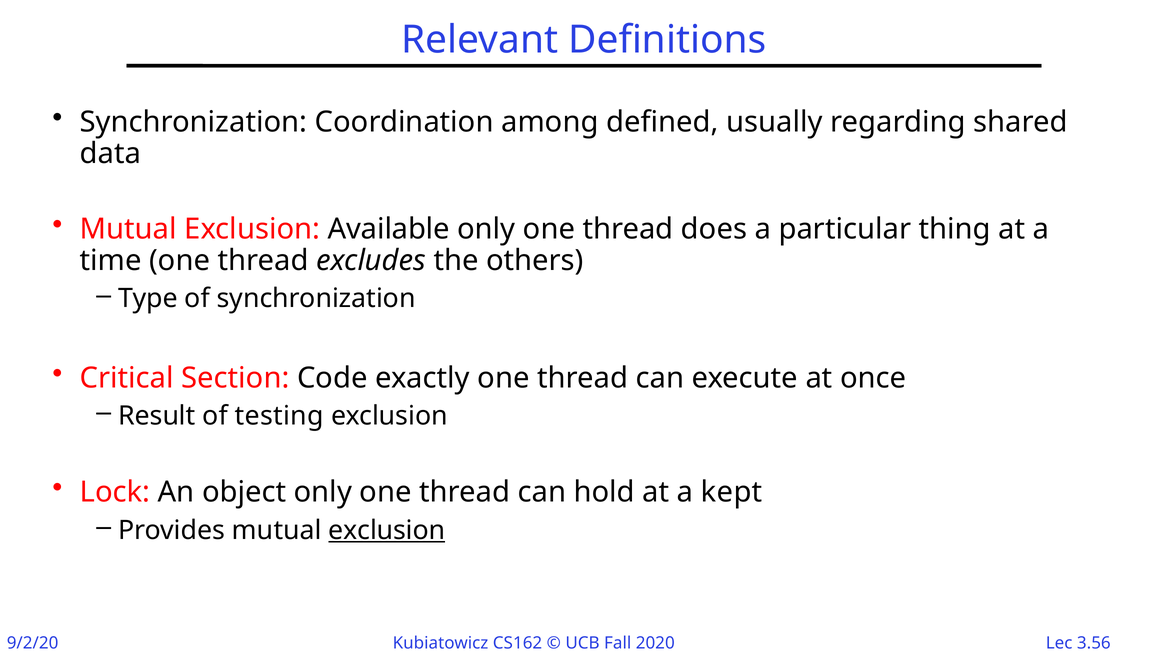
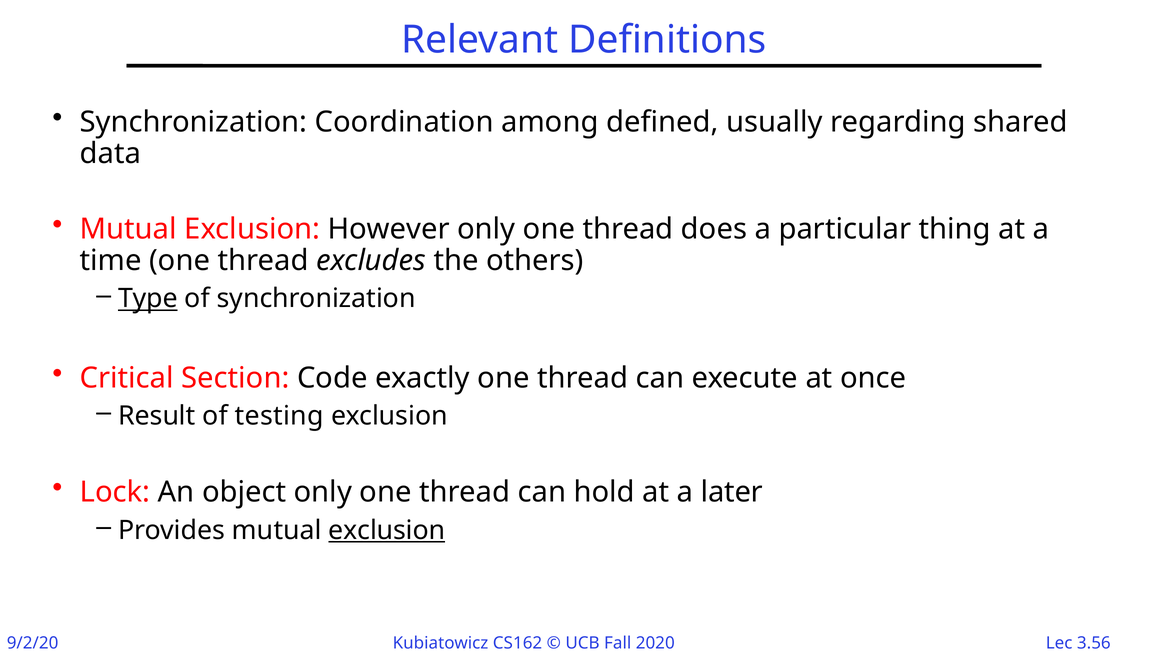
Available: Available -> However (389, 229)
Type underline: none -> present (148, 299)
kept: kept -> later (732, 492)
